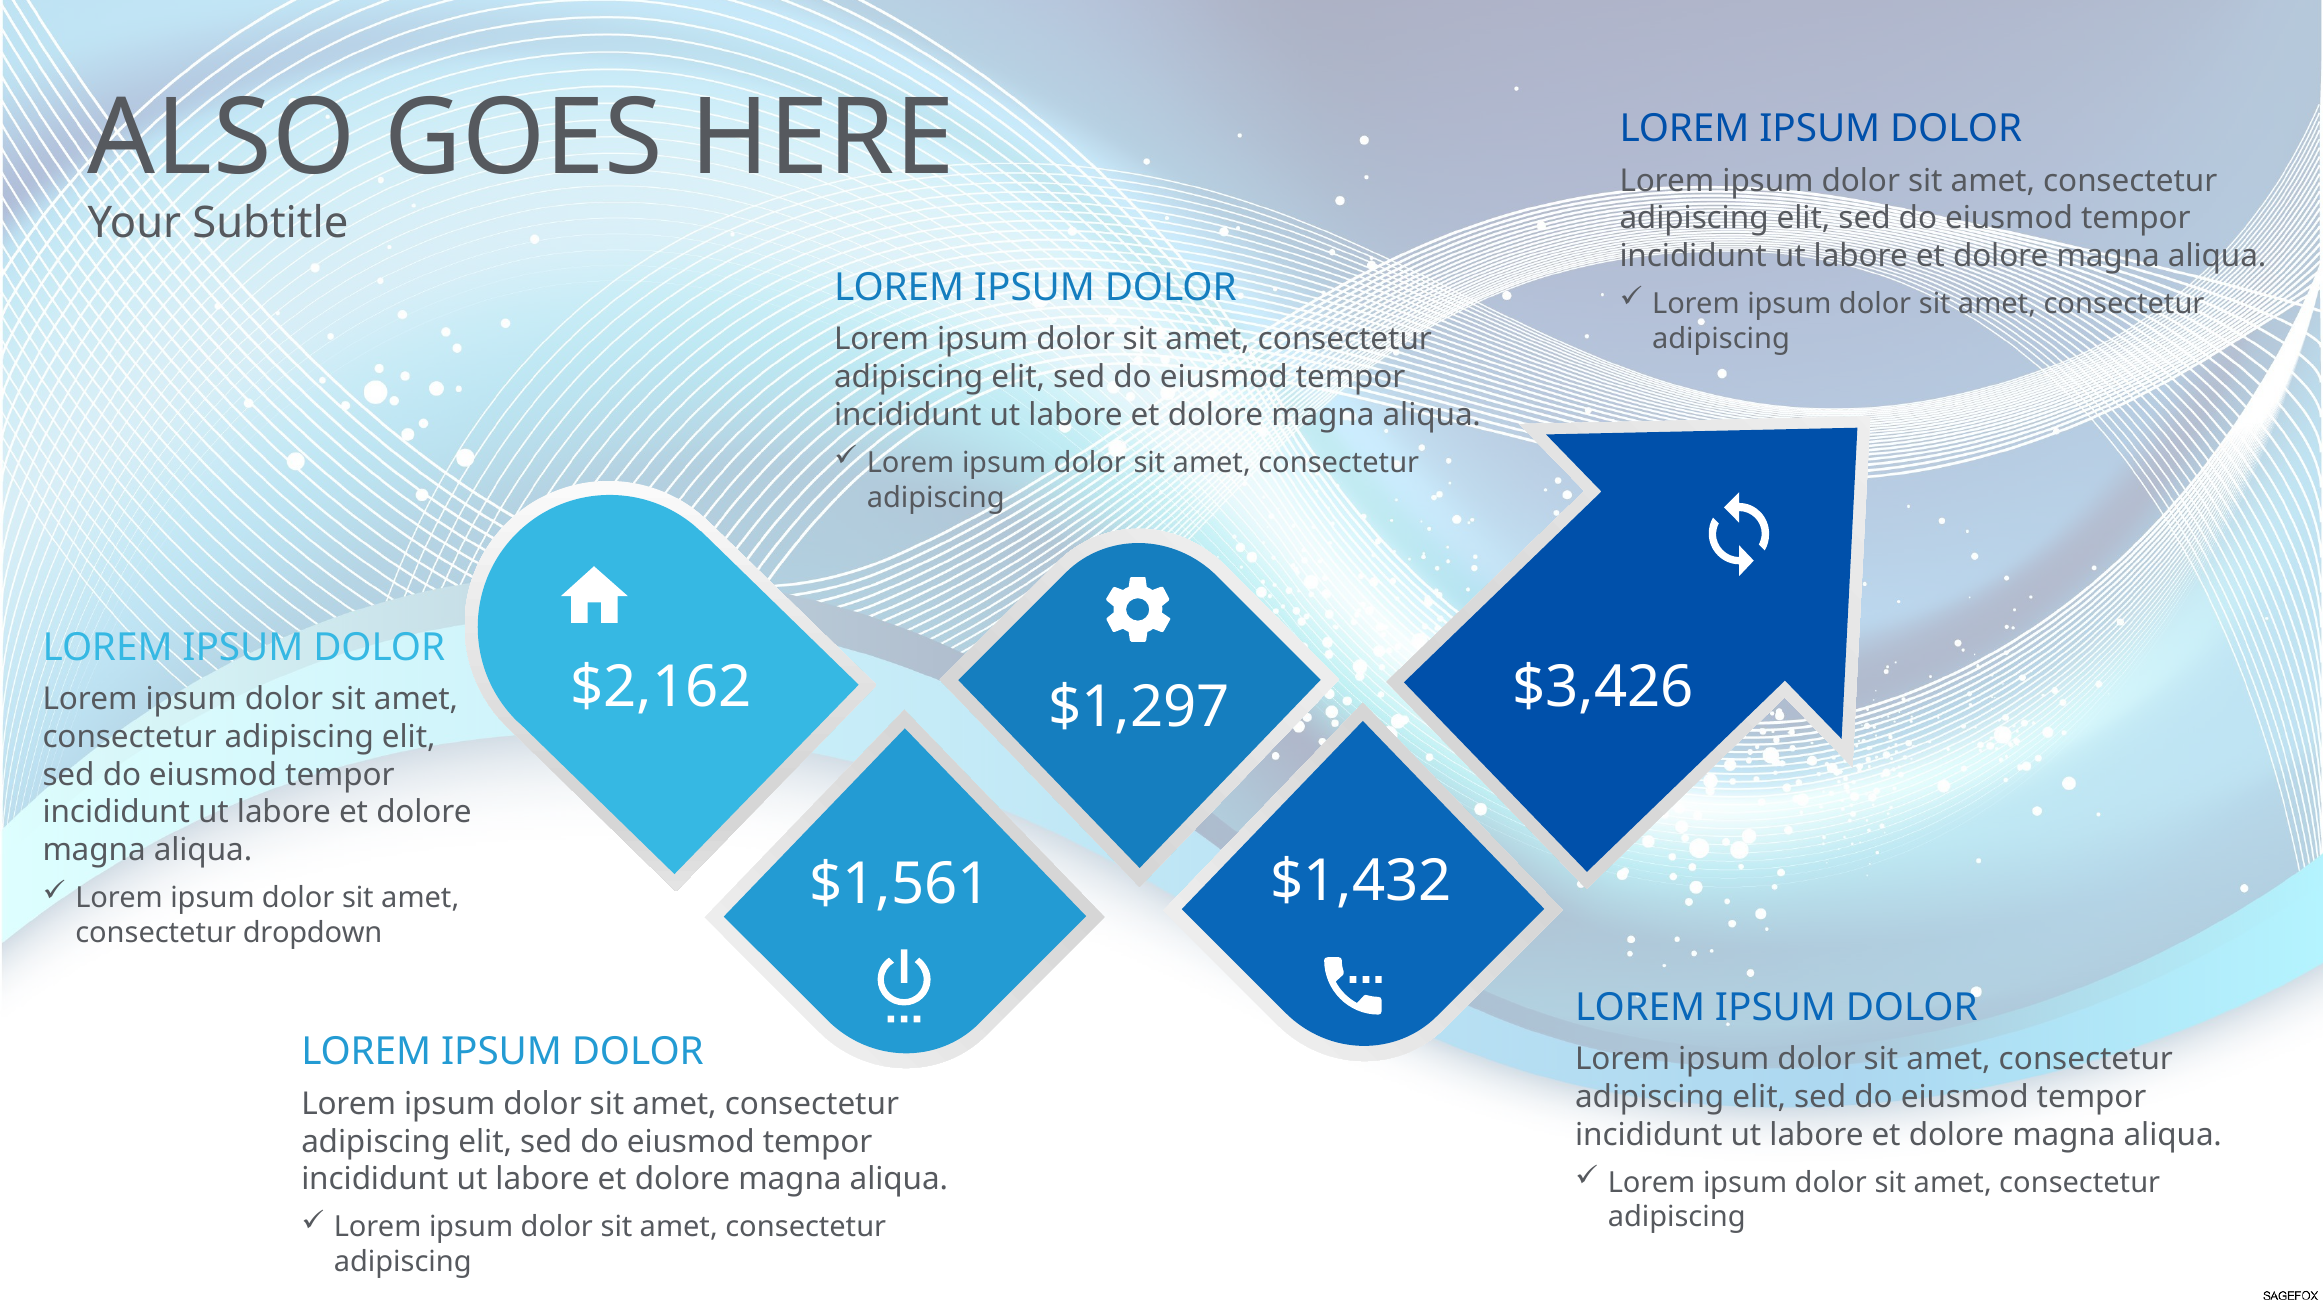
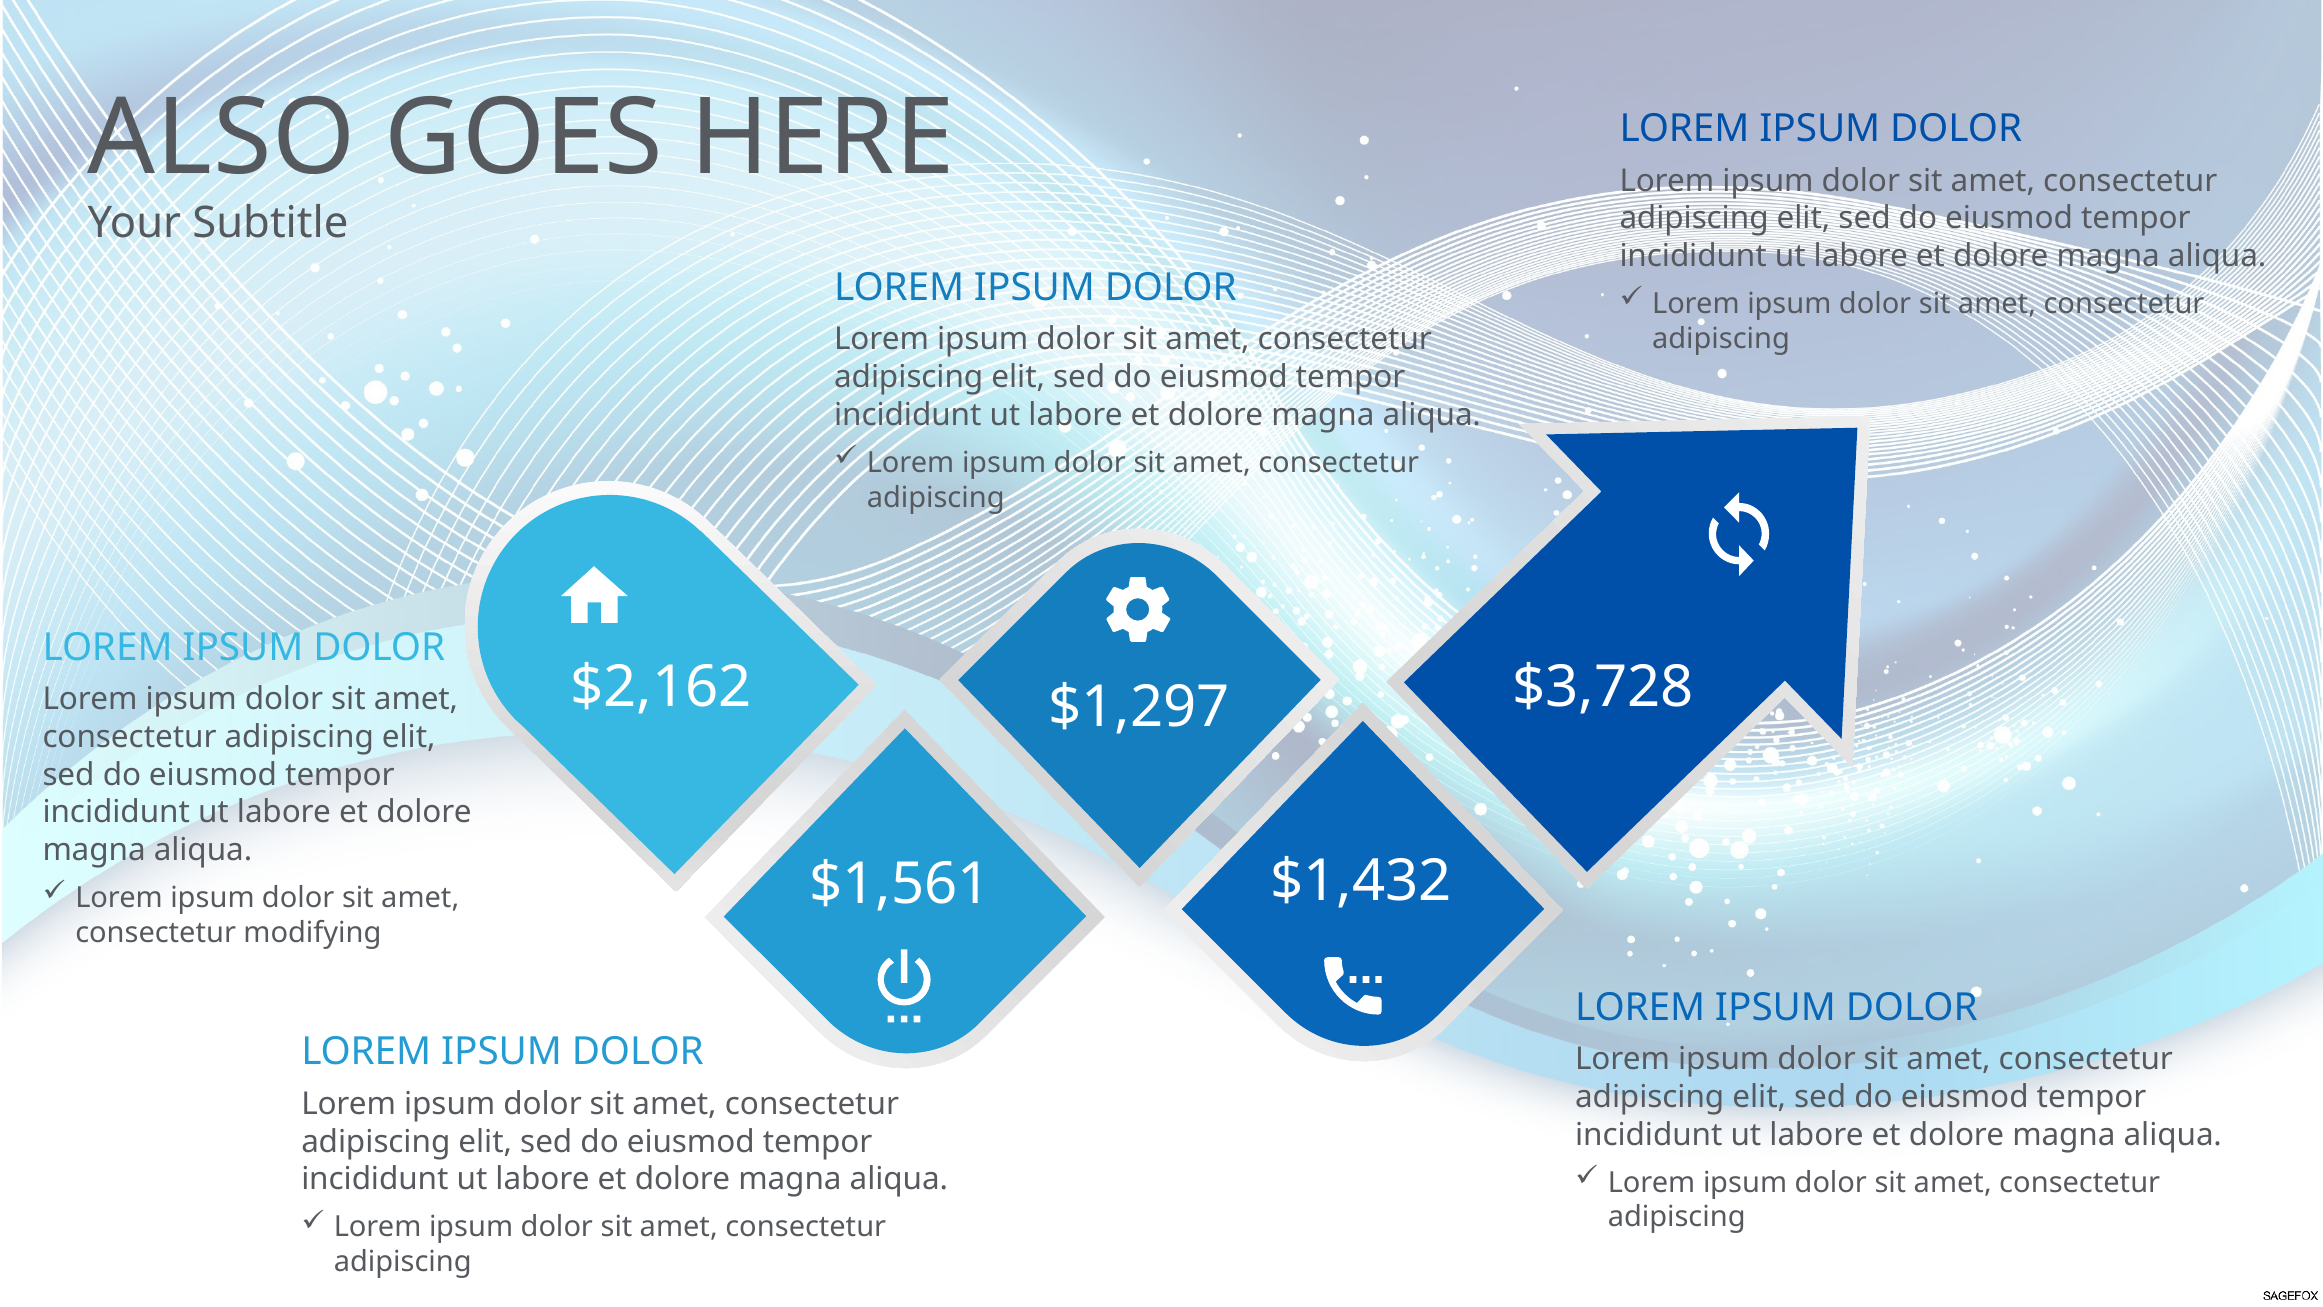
$3,426: $3,426 -> $3,728 (1603, 687)
dropdown: dropdown -> modifying (312, 933)
